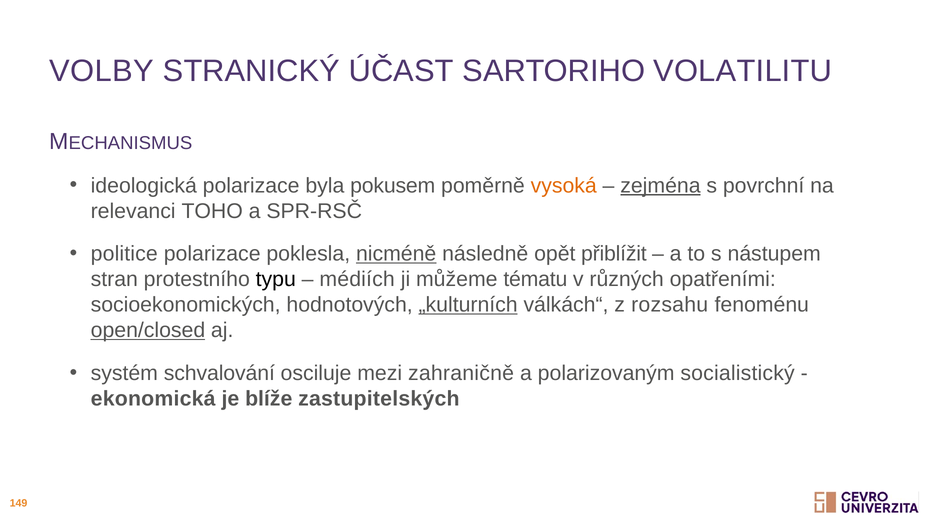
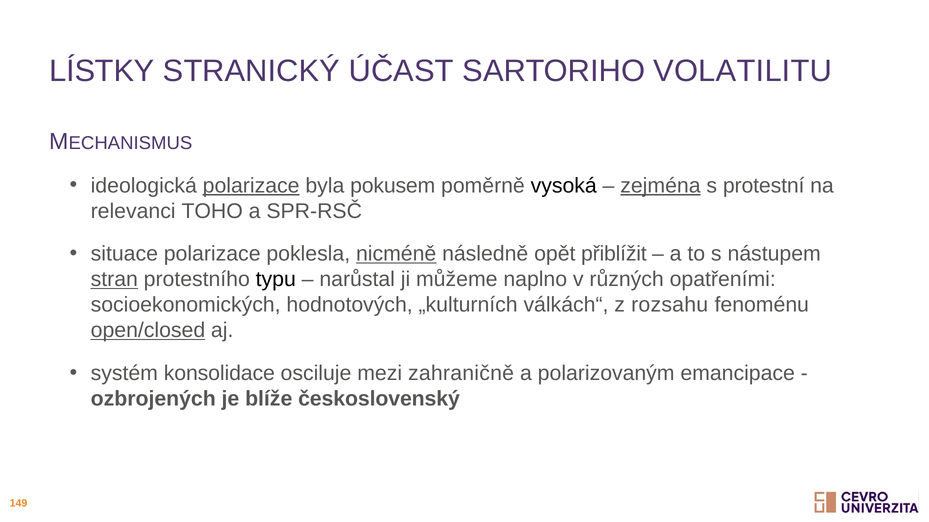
VOLBY: VOLBY -> LÍSTKY (102, 71)
polarizace underline: none -> present (251, 186)
vysoká colour: orange -> black (564, 186)
povrchní: povrchní -> protestní (764, 186)
politice: politice -> situace (124, 254)
stran underline: none -> present (114, 280)
médiích: médiích -> narůstal (357, 280)
tématu: tématu -> naplno (535, 280)
„kulturních underline: present -> none (468, 305)
schvalování: schvalování -> konsolidace (219, 374)
socialistický: socialistický -> emancipace (738, 374)
ekonomická: ekonomická -> ozbrojených (153, 399)
zastupitelských: zastupitelských -> československý (379, 399)
